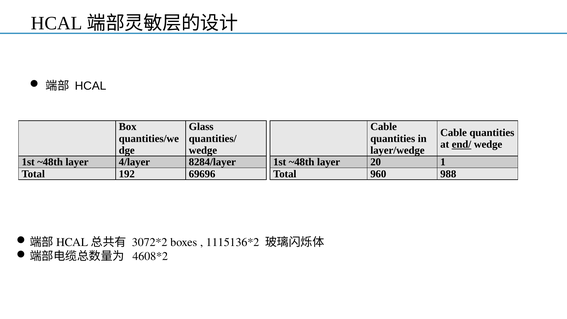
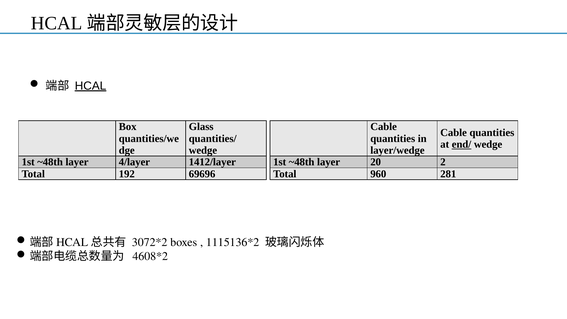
HCAL underline: none -> present (91, 86)
8284/layer: 8284/layer -> 1412/layer (212, 162)
1: 1 -> 2 (443, 162)
988: 988 -> 281 (448, 174)
